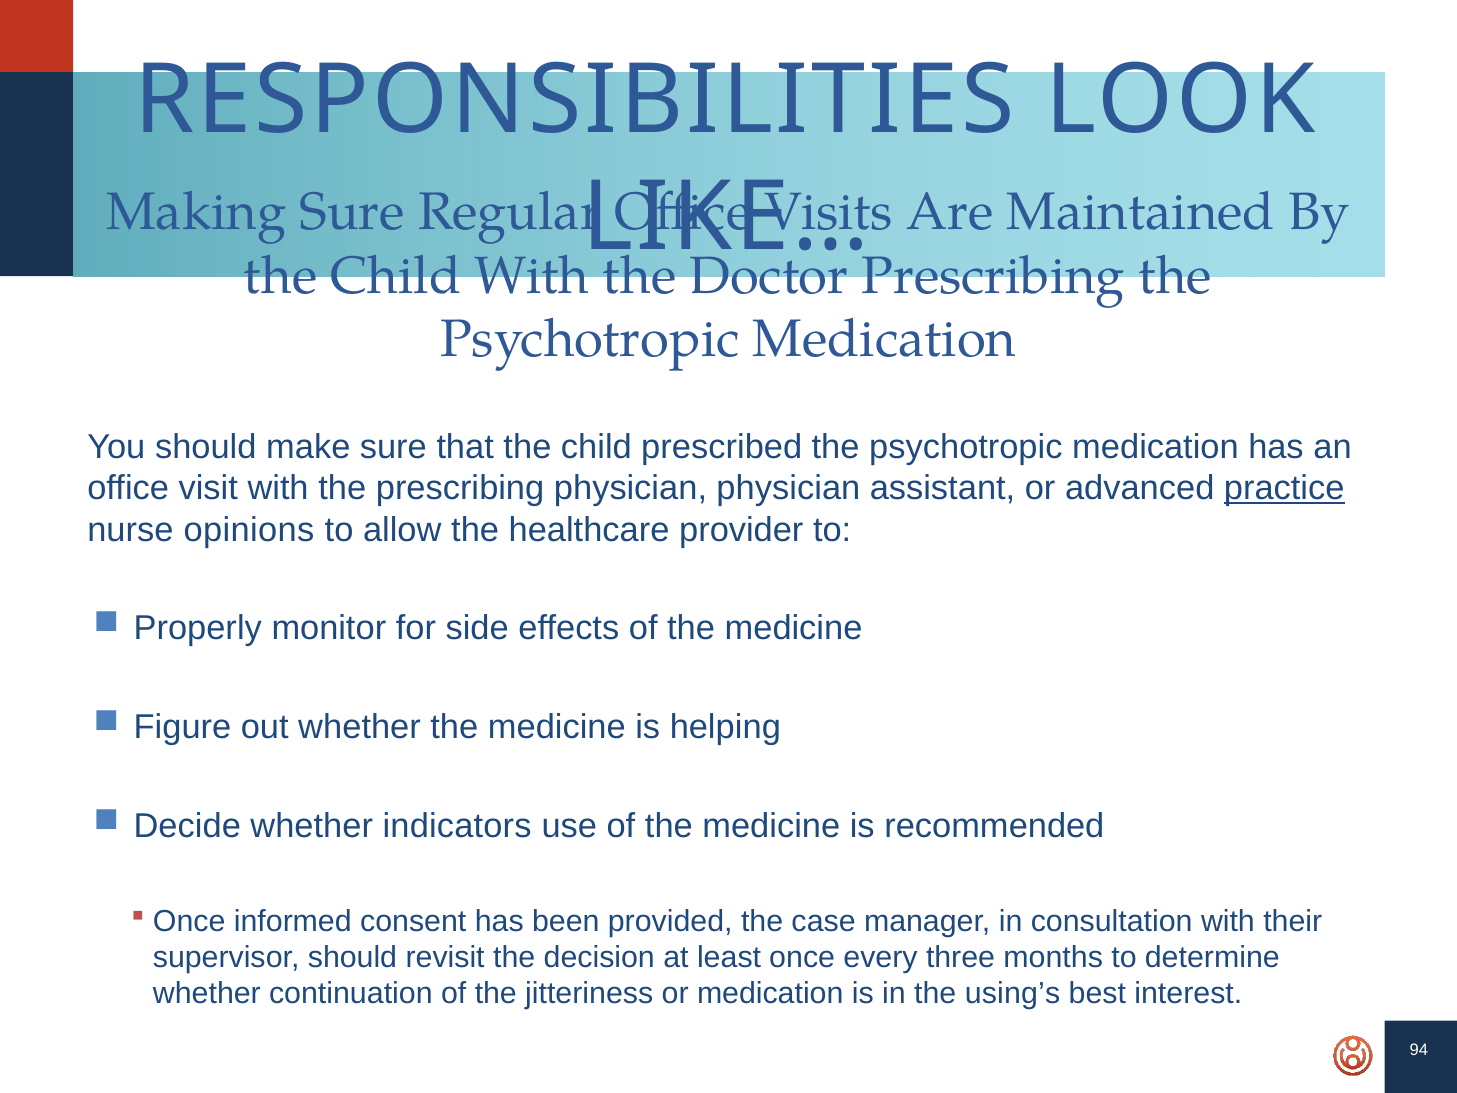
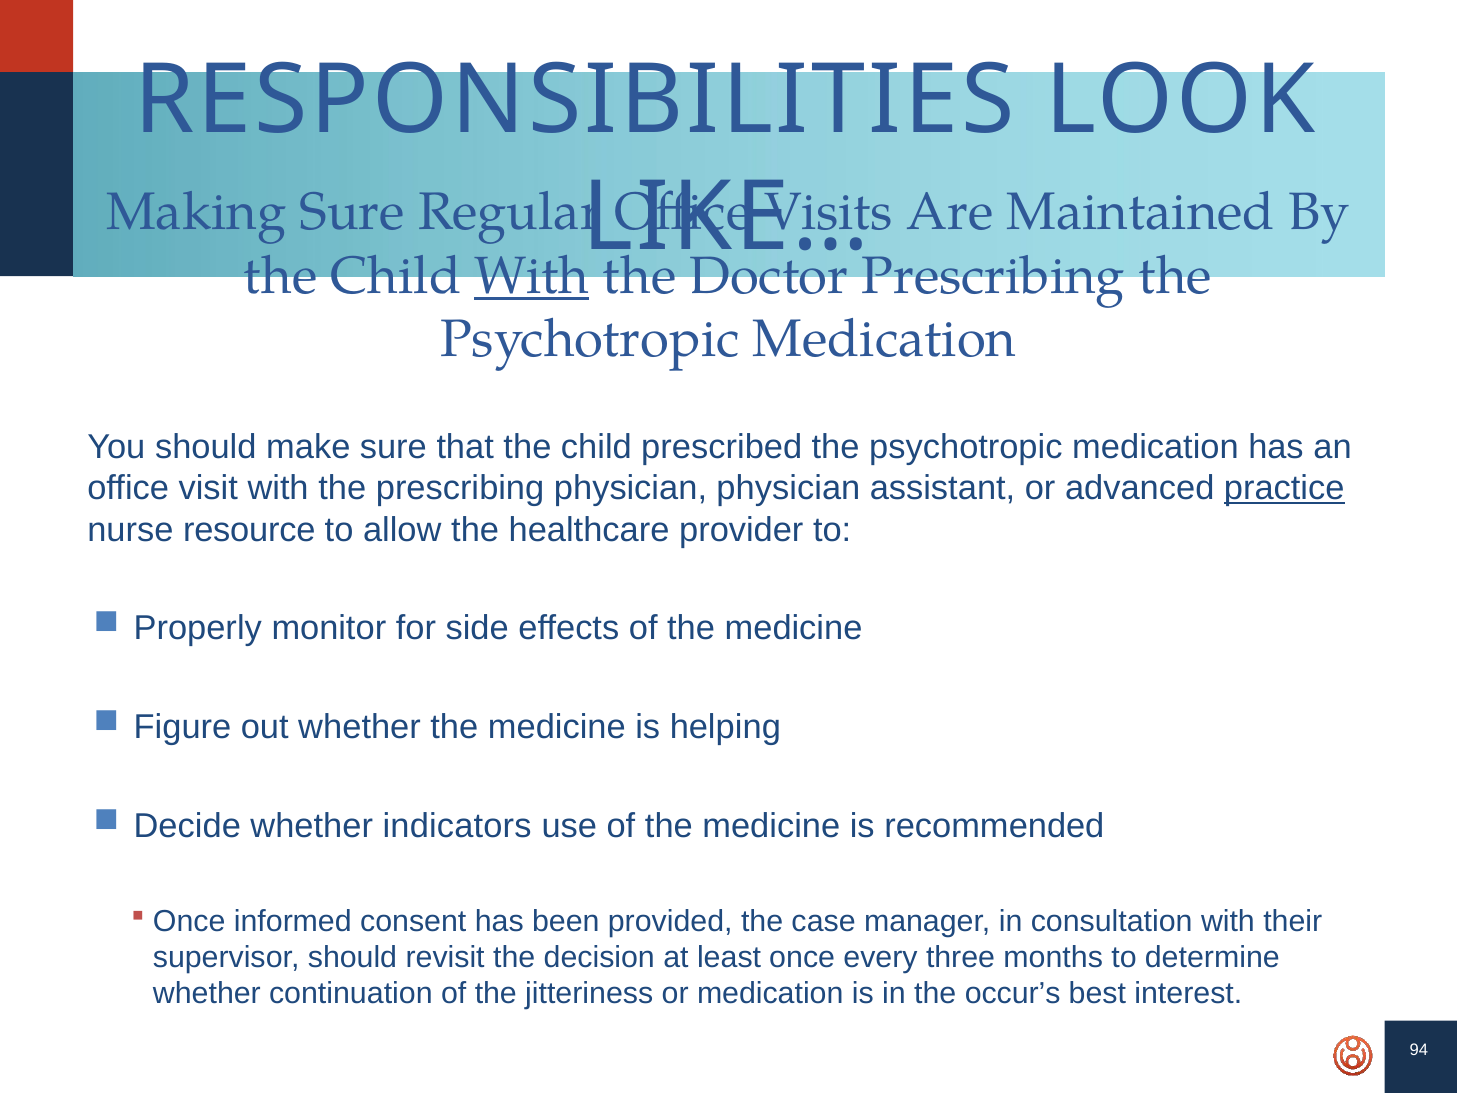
With underline: none -> present (532, 276)
opinions: opinions -> resource (249, 530)
using’s: using’s -> occur’s (1013, 994)
